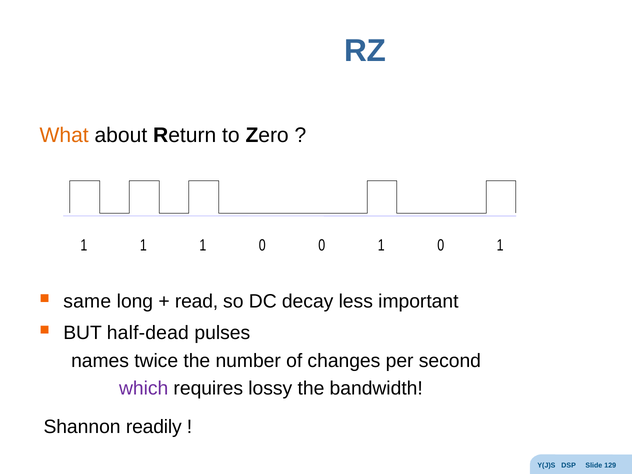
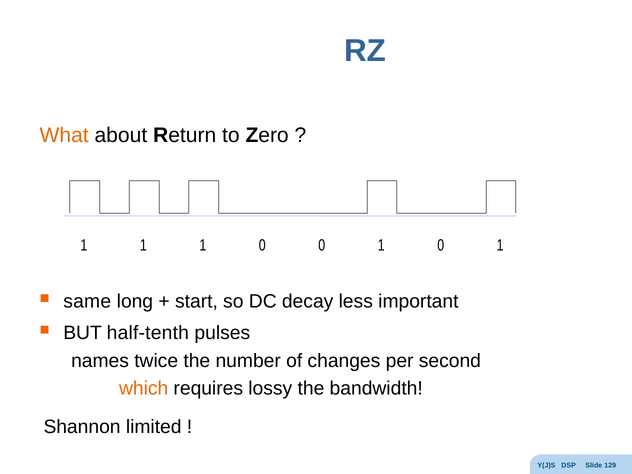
read: read -> start (196, 301)
half-dead: half-dead -> half-tenth (148, 333)
which colour: purple -> orange (144, 388)
readily: readily -> limited (154, 427)
